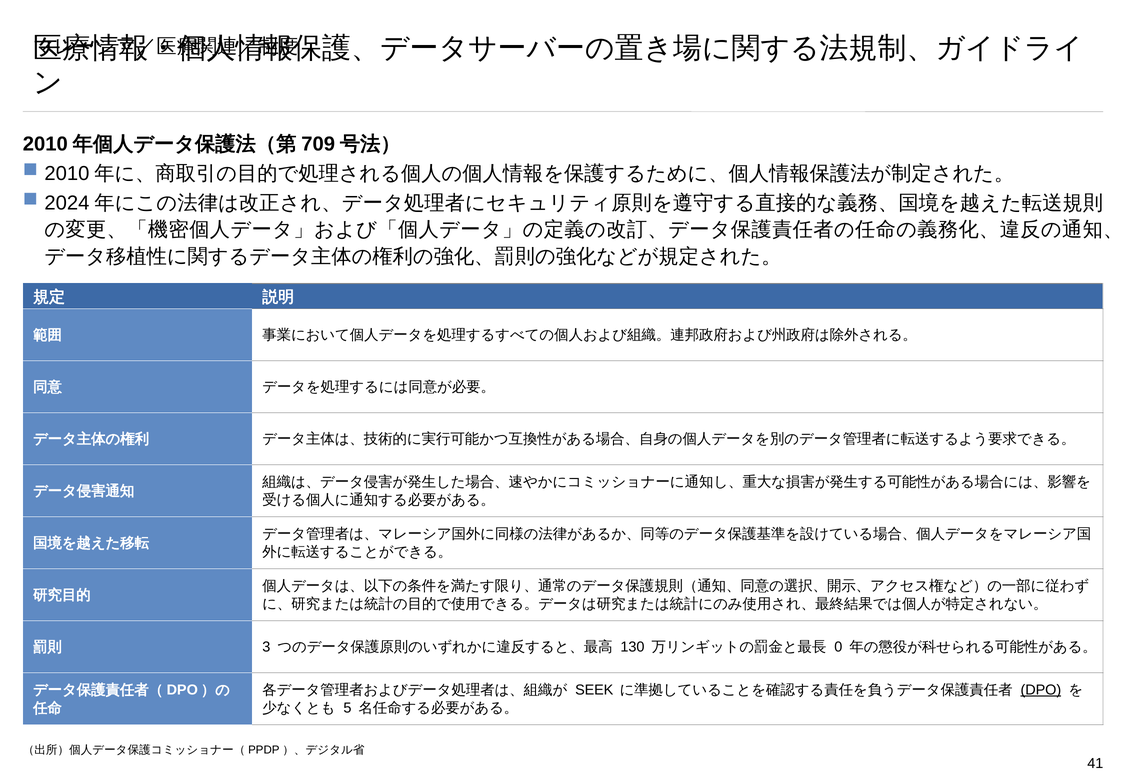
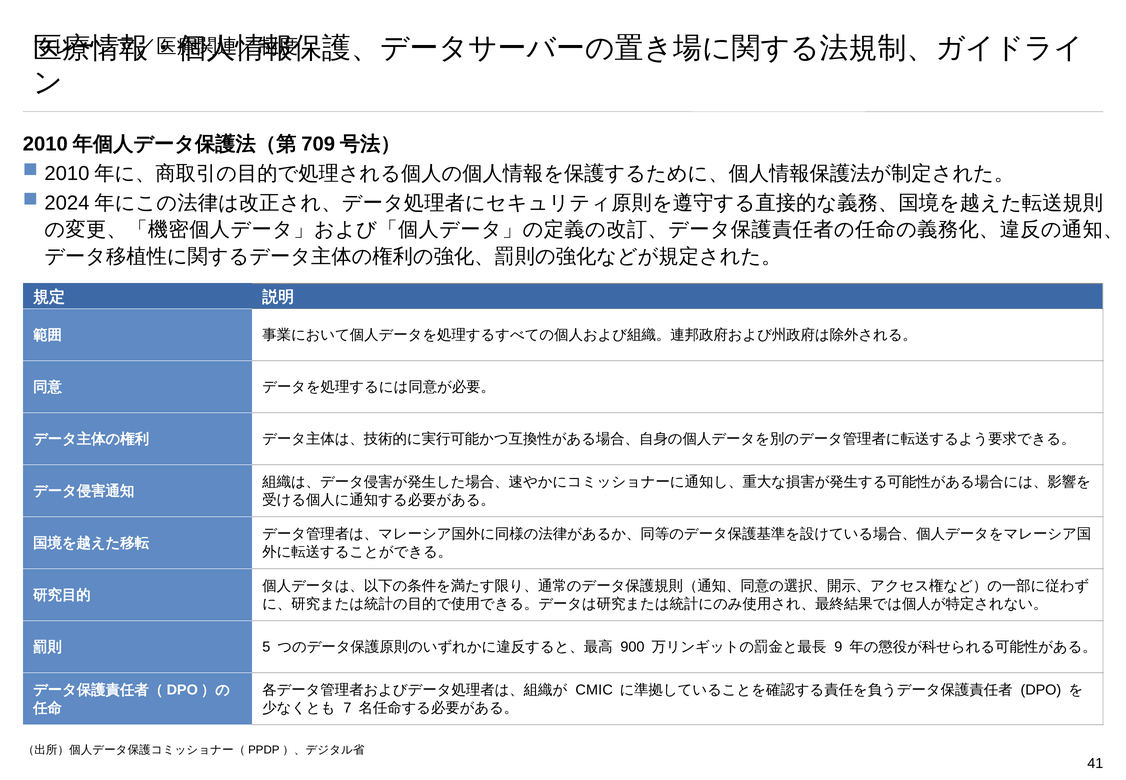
3: 3 -> 5 (266, 646)
130: 130 -> 900 (632, 646)
0: 0 -> 9 (838, 646)
SEEK: SEEK -> CMIC (594, 689)
DPO underline: present -> none (1041, 689)
5: 5 -> 7 (347, 708)
